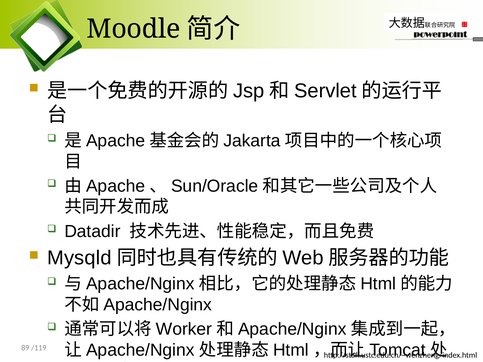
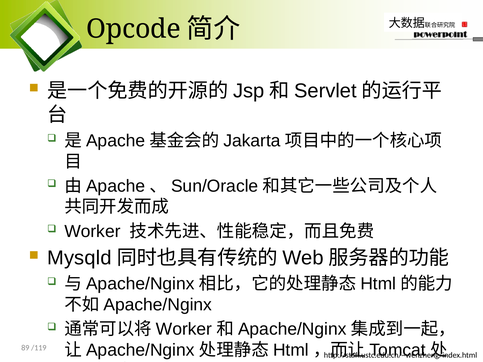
Moodle: Moodle -> Opcode (134, 29)
Datadir: Datadir -> Worker (92, 231)
